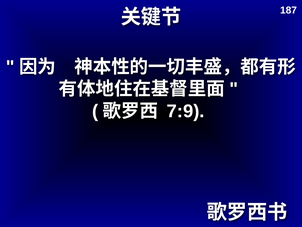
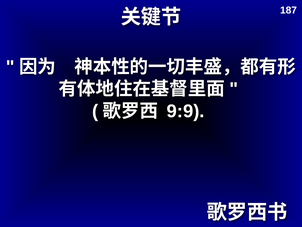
7:9: 7:9 -> 9:9 (186, 111)
